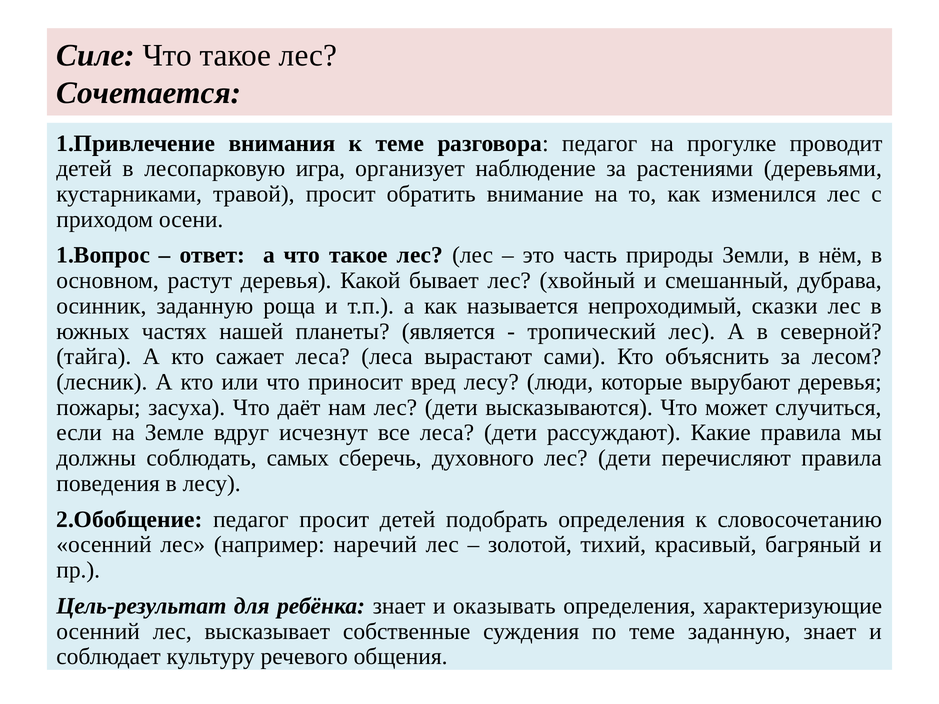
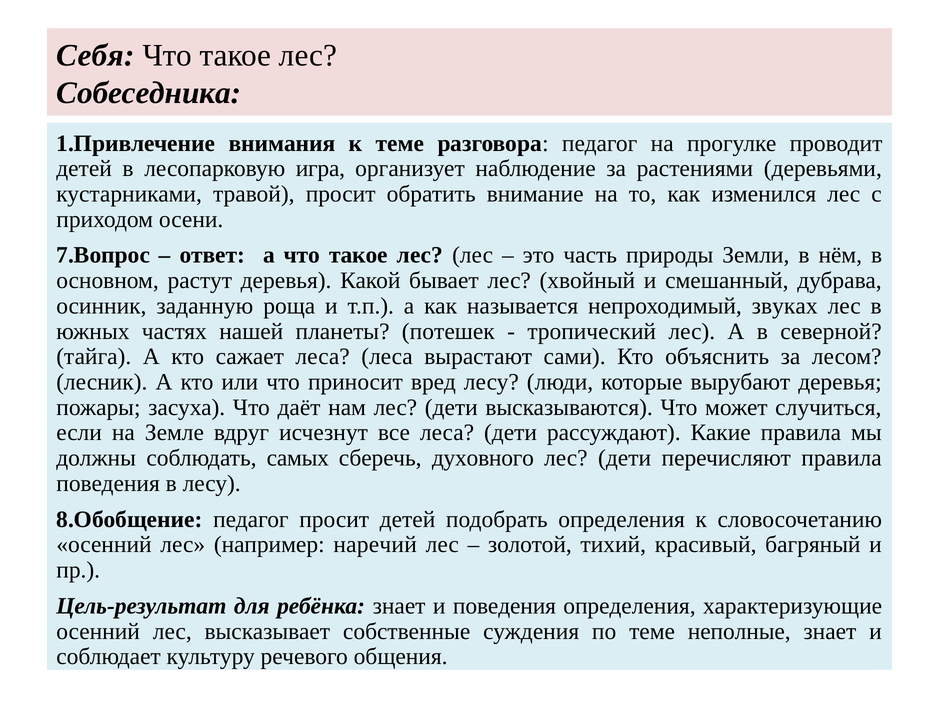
Силе: Силе -> Себя (95, 55)
Сочетается: Сочетается -> Собеседника (149, 93)
1.Вопрос: 1.Вопрос -> 7.Вопрос (103, 255)
сказки: сказки -> звуках (785, 306)
является: является -> потешек (448, 331)
2.Обобщение: 2.Обобщение -> 8.Обобщение (129, 519)
и оказывать: оказывать -> поведения (504, 606)
теме заданную: заданную -> неполные (739, 632)
